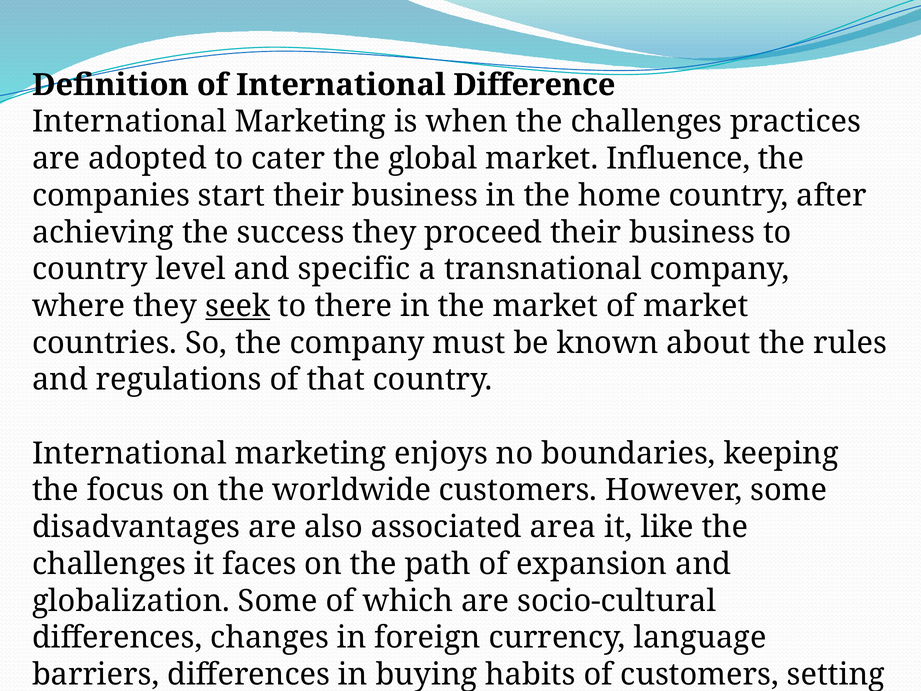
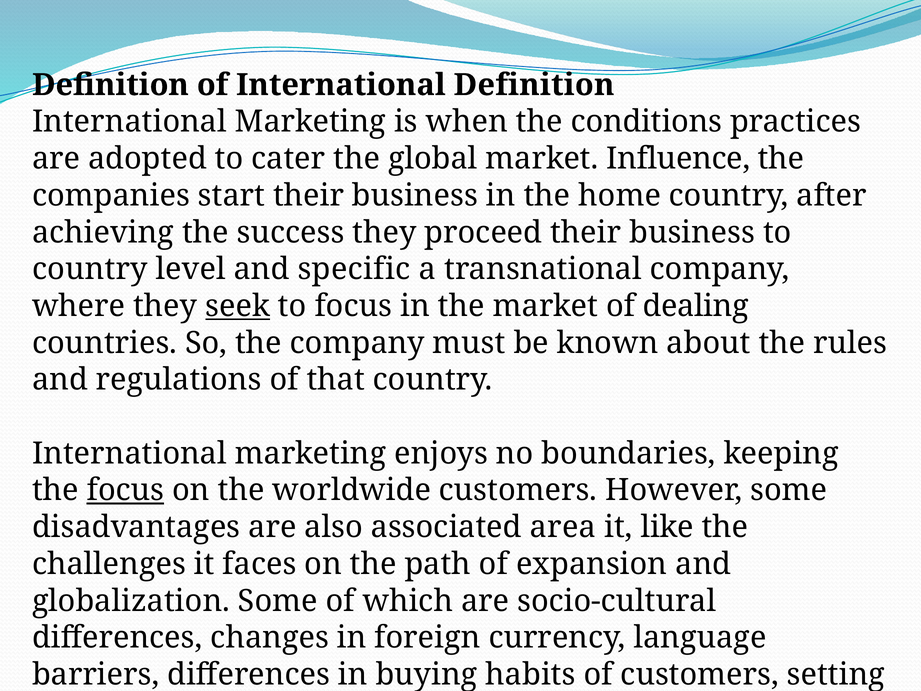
International Difference: Difference -> Definition (534, 85)
when the challenges: challenges -> conditions (646, 122)
to there: there -> focus (353, 306)
of market: market -> dealing (696, 306)
focus underline: none -> present (125, 490)
